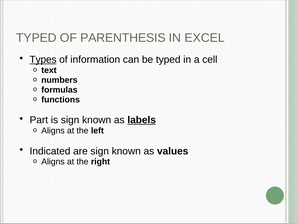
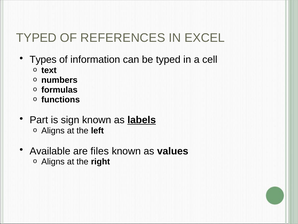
PARENTHESIS: PARENTHESIS -> REFERENCES (123, 38)
Types underline: present -> none (43, 59)
Indicated: Indicated -> Available (50, 151)
are sign: sign -> files (100, 151)
